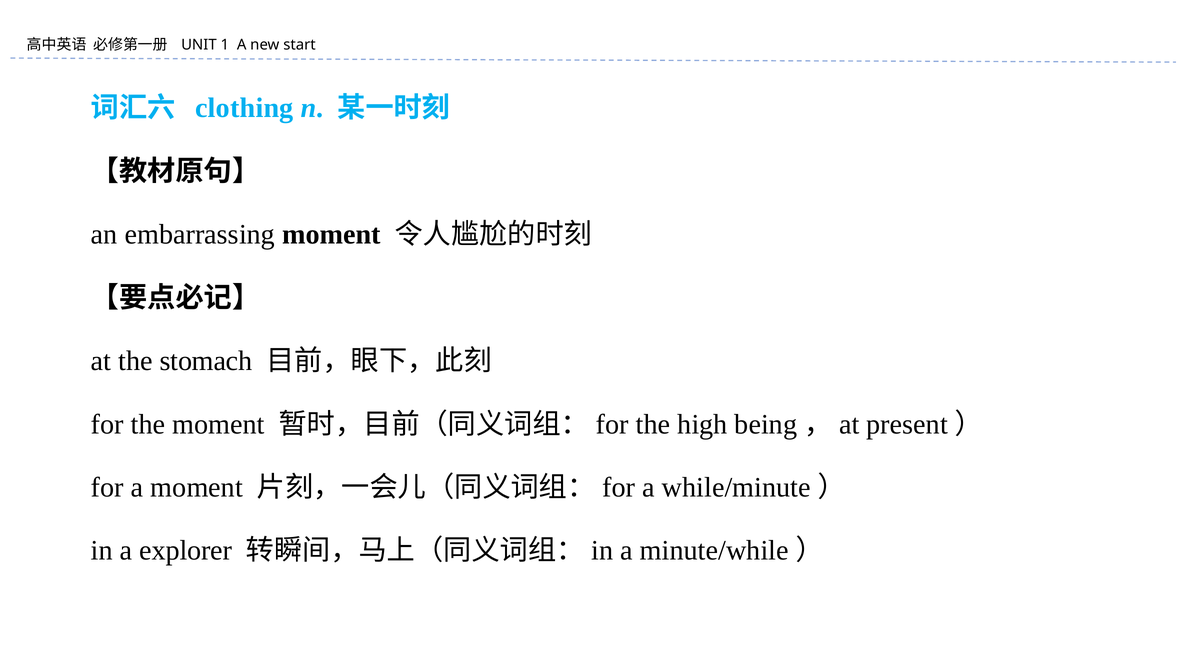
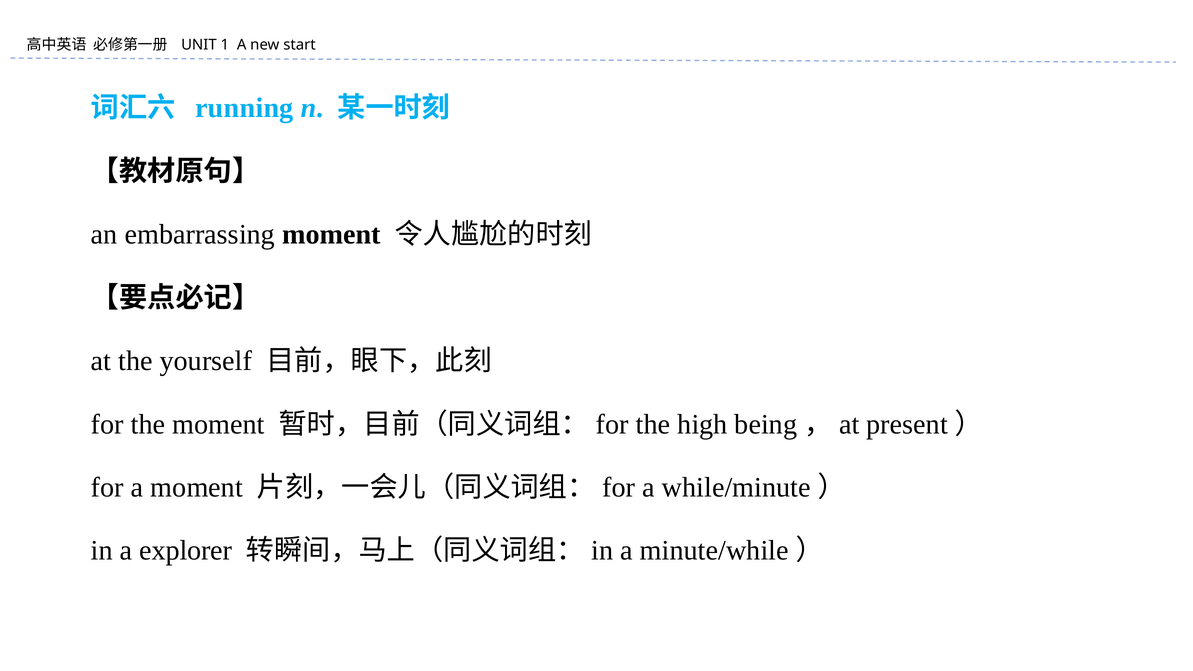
clothing: clothing -> running (244, 108)
stomach: stomach -> yourself (206, 361)
